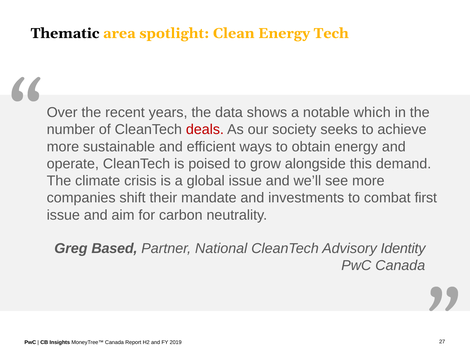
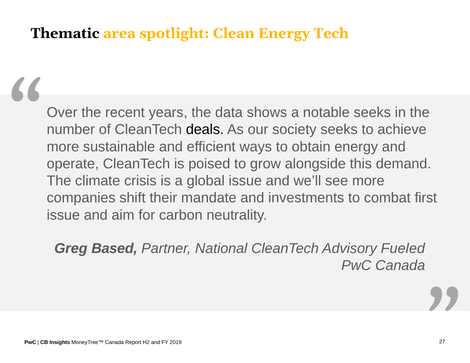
notable which: which -> seeks (372, 113)
deals colour: red -> black (205, 130)
Identity: Identity -> Fueled (403, 249)
